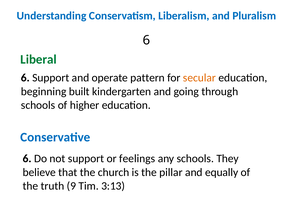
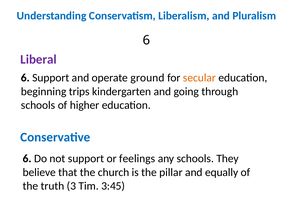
Liberal colour: green -> purple (39, 59)
pattern: pattern -> ground (147, 78)
built: built -> trips (79, 91)
9: 9 -> 3 (71, 186)
3:13: 3:13 -> 3:45 (113, 186)
